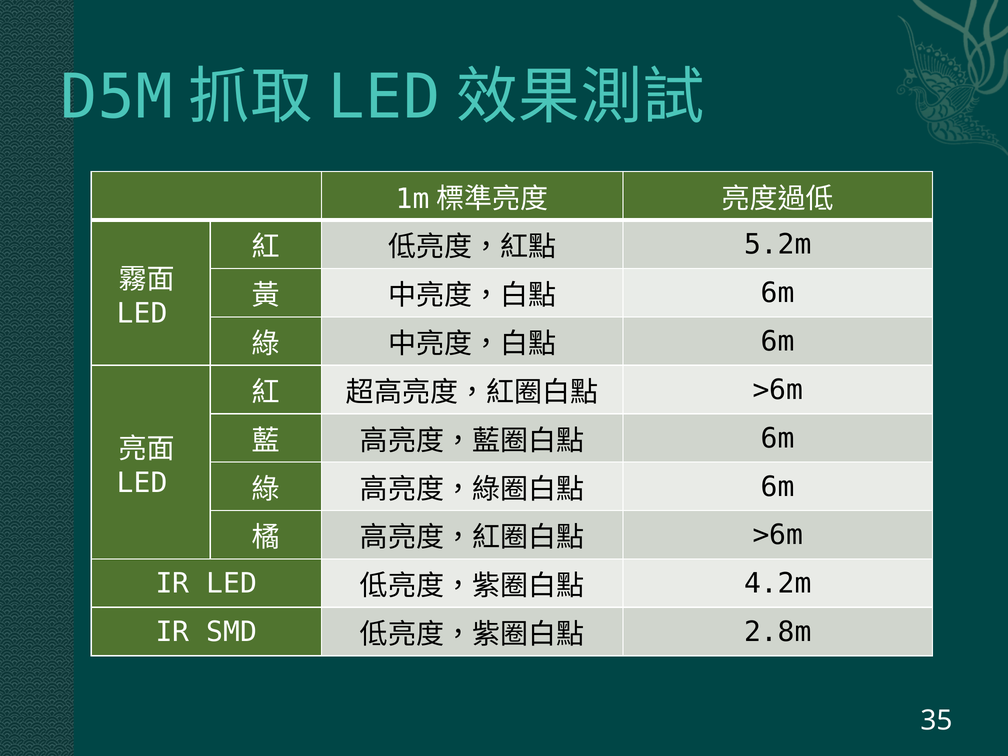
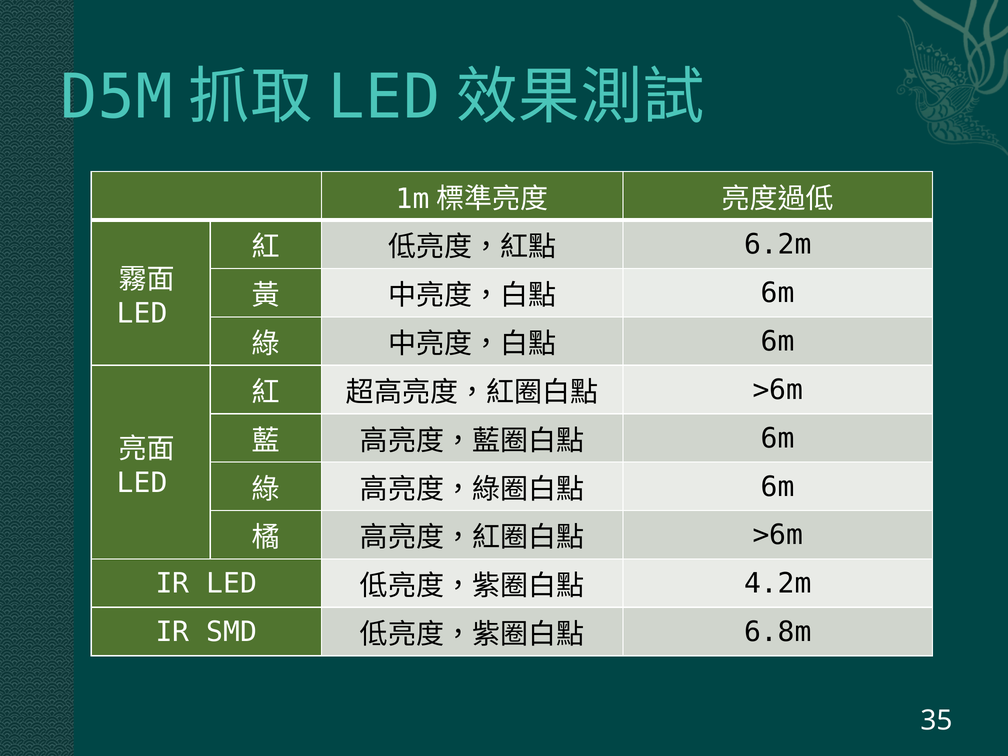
5.2m: 5.2m -> 6.2m (778, 245)
2.8m: 2.8m -> 6.8m (778, 632)
